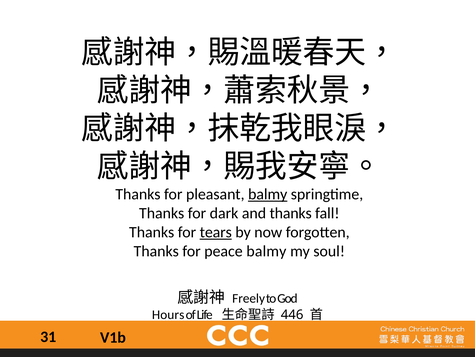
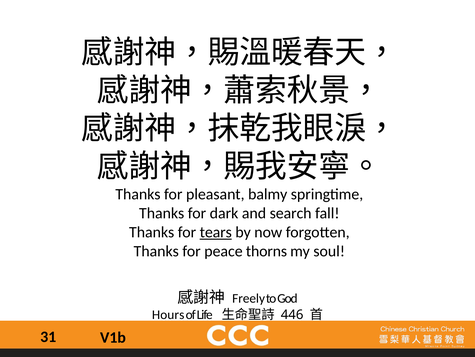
balmy underline: present -> none (268, 194)
and thanks: thanks -> search (291, 213)
peace balmy: balmy -> thorns (267, 251)
